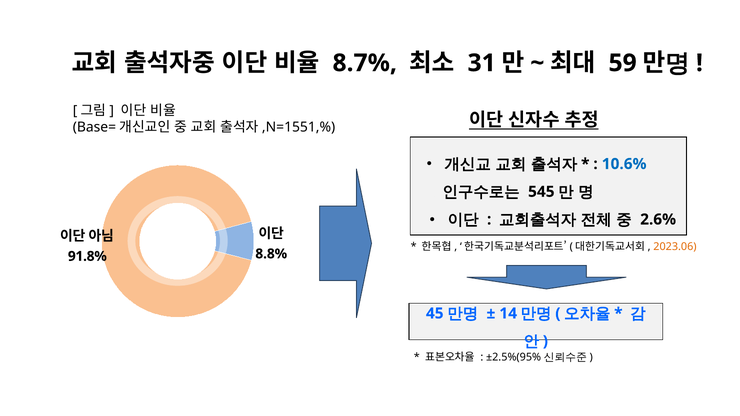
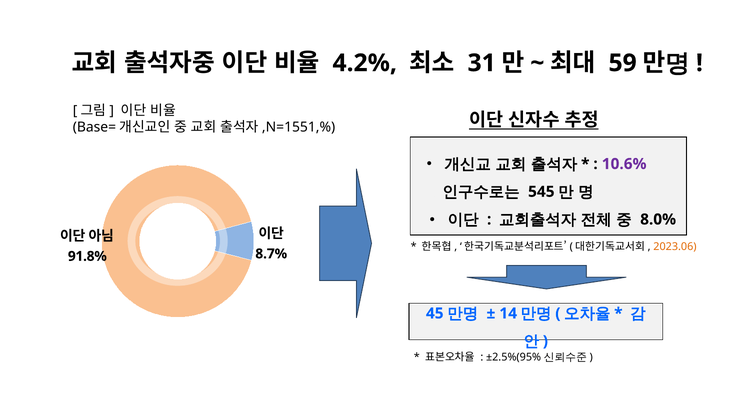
8.7%: 8.7% -> 4.2% (365, 63)
10.6% colour: blue -> purple (624, 164)
2.6%: 2.6% -> 8.0% (658, 220)
8.8%: 8.8% -> 8.7% (271, 254)
